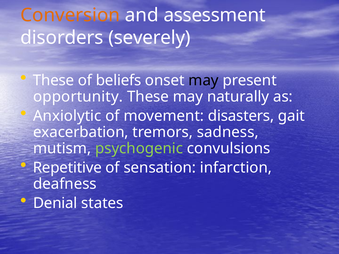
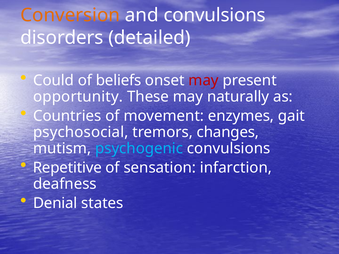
and assessment: assessment -> convulsions (215, 15)
severely: severely -> detailed (149, 38)
These: These -> Could (54, 80)
may colour: black -> red (204, 80)
Anxiolytic: Anxiolytic -> Countries (67, 116)
disasters: disasters -> enzymes (241, 116)
exacerbation: exacerbation -> psychosocial (81, 132)
sadness: sadness -> changes (228, 132)
psychogenic colour: light green -> light blue (139, 149)
